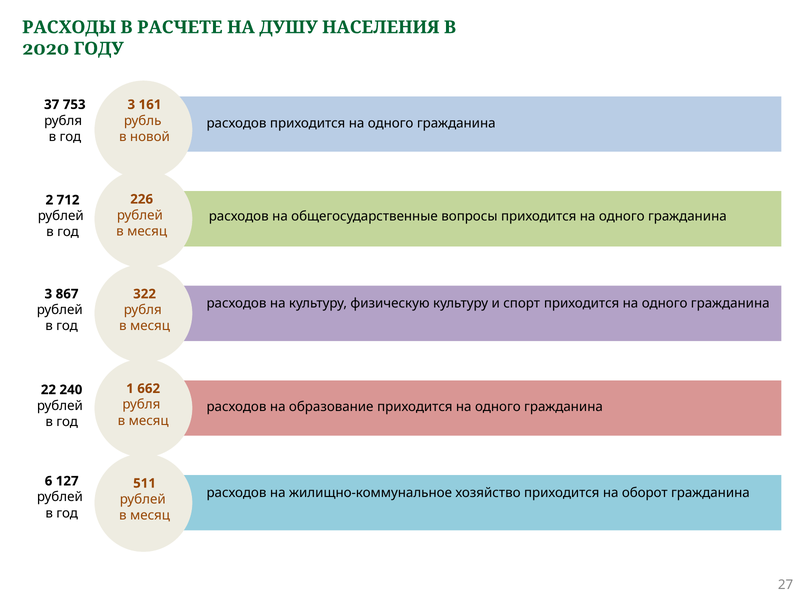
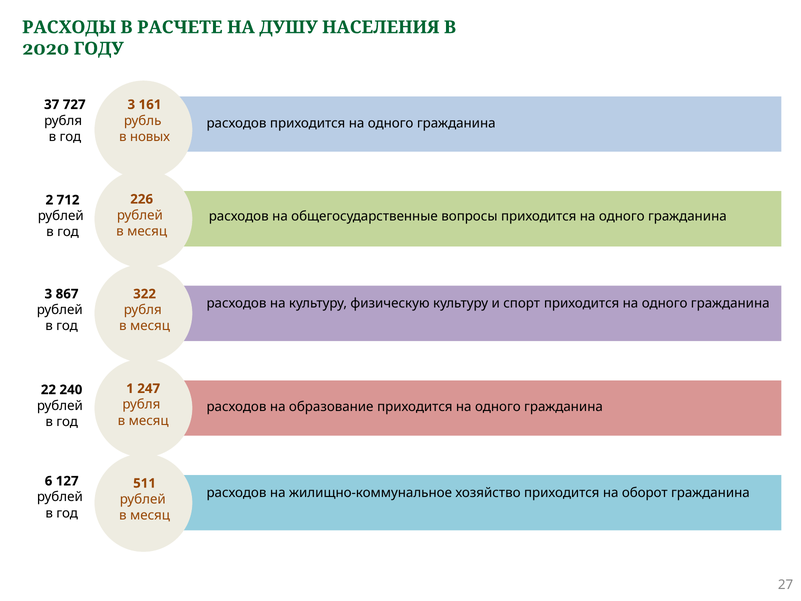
753: 753 -> 727 (74, 105)
новой: новой -> новых (150, 137)
662: 662 -> 247 (149, 388)
